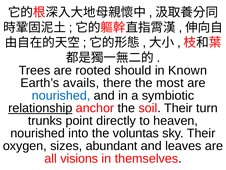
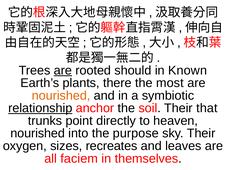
are underline: none -> present (63, 70)
avails: avails -> plants (81, 83)
nourished colour: blue -> orange (61, 95)
turn: turn -> that (207, 108)
voluntas: voluntas -> purpose (136, 133)
abundant: abundant -> recreates (112, 145)
visions: visions -> faciem (79, 158)
